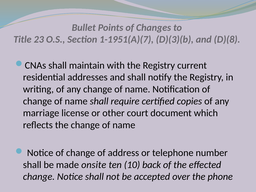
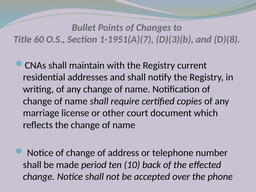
23: 23 -> 60 (39, 40)
onsite: onsite -> period (94, 165)
